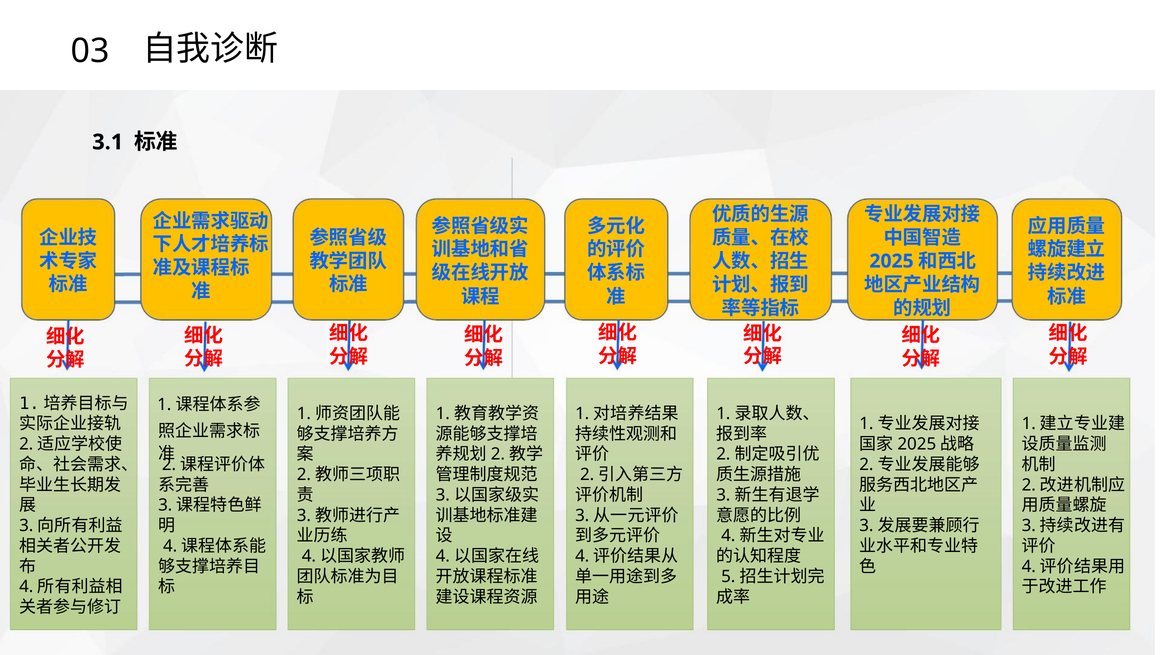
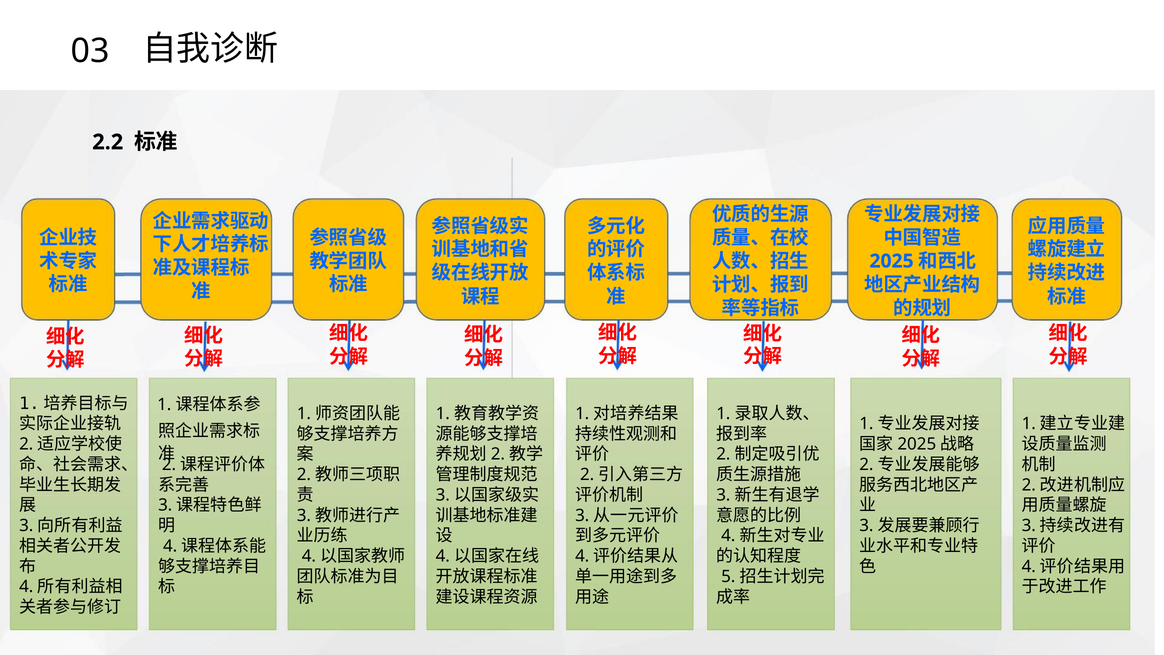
3.1: 3.1 -> 2.2 (108, 142)
